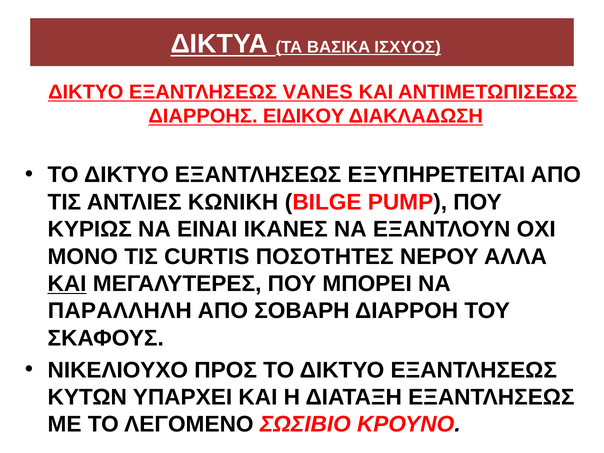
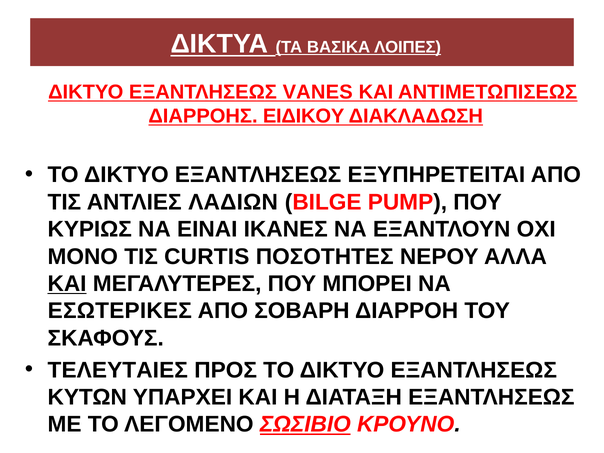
ΙΣΧYΟΣ: ΙΣΧYΟΣ -> ΛΟΙΠΕΣ (408, 47)
ΚΩΝΙΚΗ: ΚΩΝΙΚΗ -> ΛΑΔΙΩΝ (233, 202)
ΠΑΡΑΛΛΗΛΗ: ΠΑΡΑΛΛΗΛΗ -> ΕΣΩΤΕΡΙΚΕΣ (120, 311)
ΝΙΚΕΛΙΟΥΧΟ: ΝΙΚΕΛΙΟΥΧΟ -> ΤΕΛΕΥΤΑΙΕΣ (118, 370)
ΣΩΣΙΒΙΟ underline: none -> present (305, 424)
